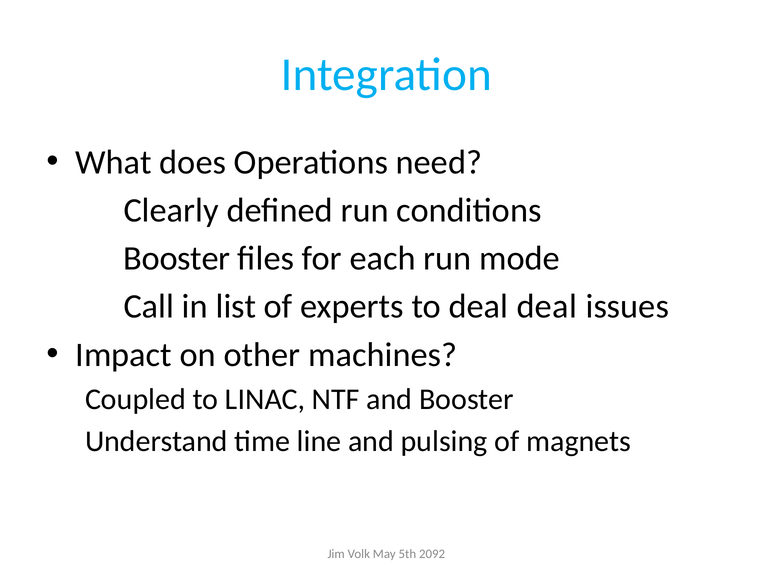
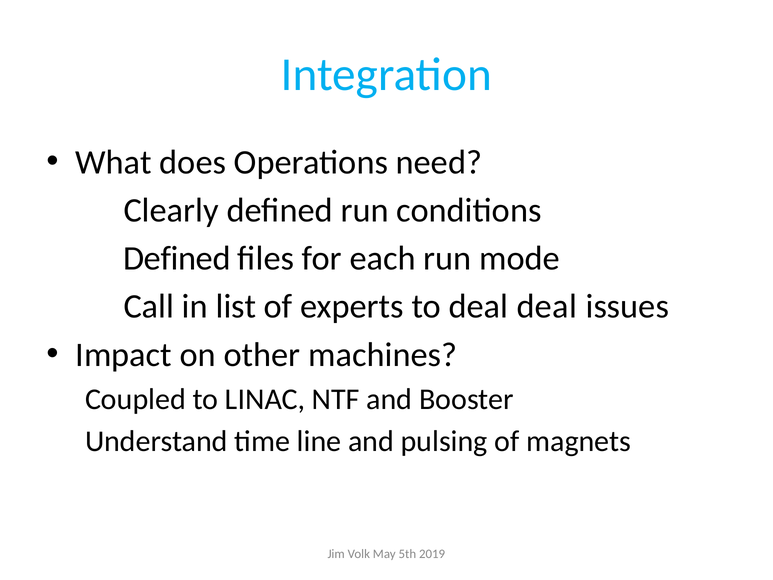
Booster: Booster -> Defined (177, 258)
2092: 2092 -> 2019 (432, 554)
